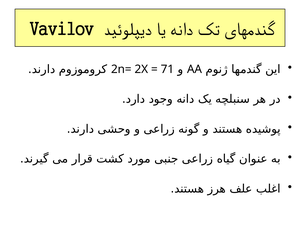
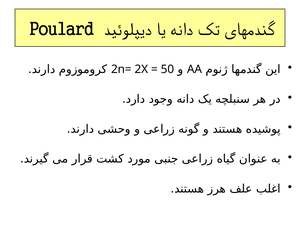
Vavilov: Vavilov -> Poulard (62, 29)
71: 71 -> 50 (167, 69)
